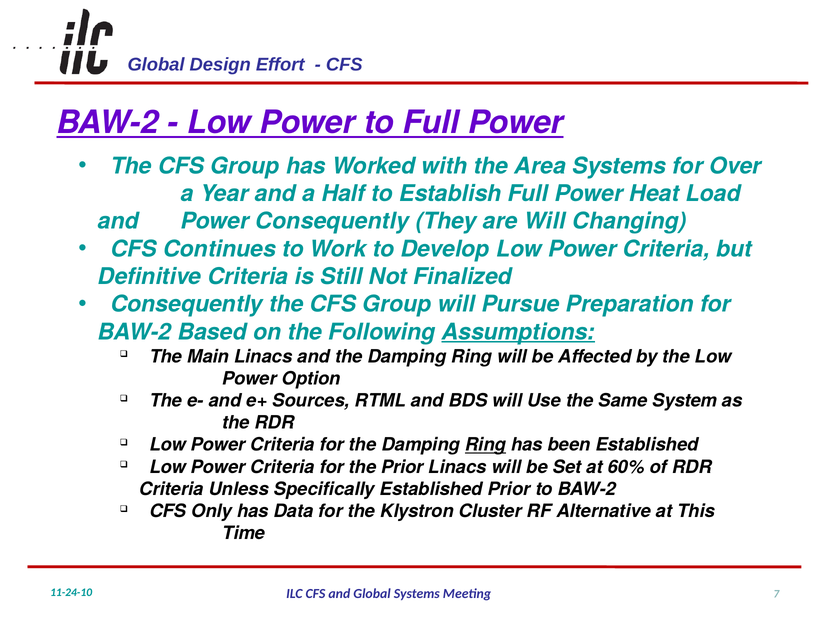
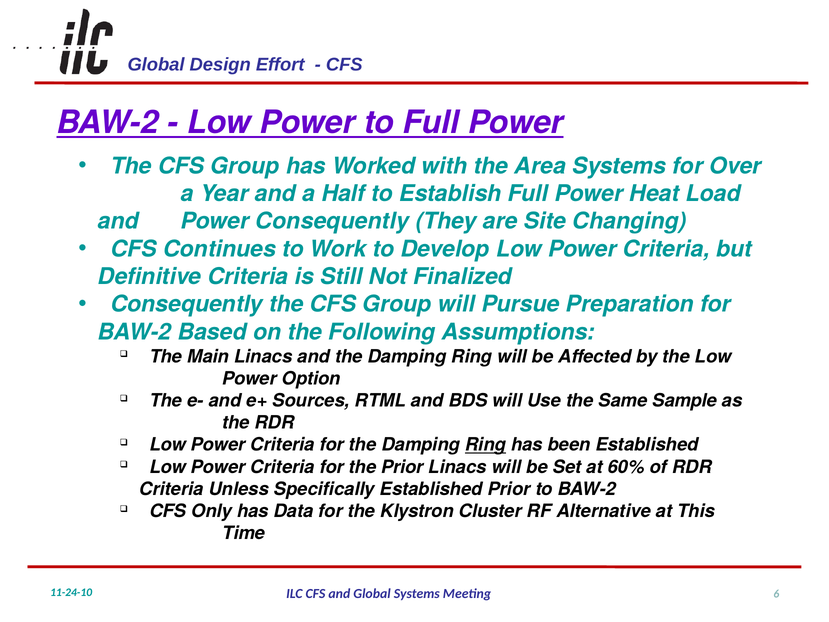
are Will: Will -> Site (545, 221)
Assumptions underline: present -> none (518, 332)
System: System -> Sample (685, 401)
7: 7 -> 6 (776, 594)
